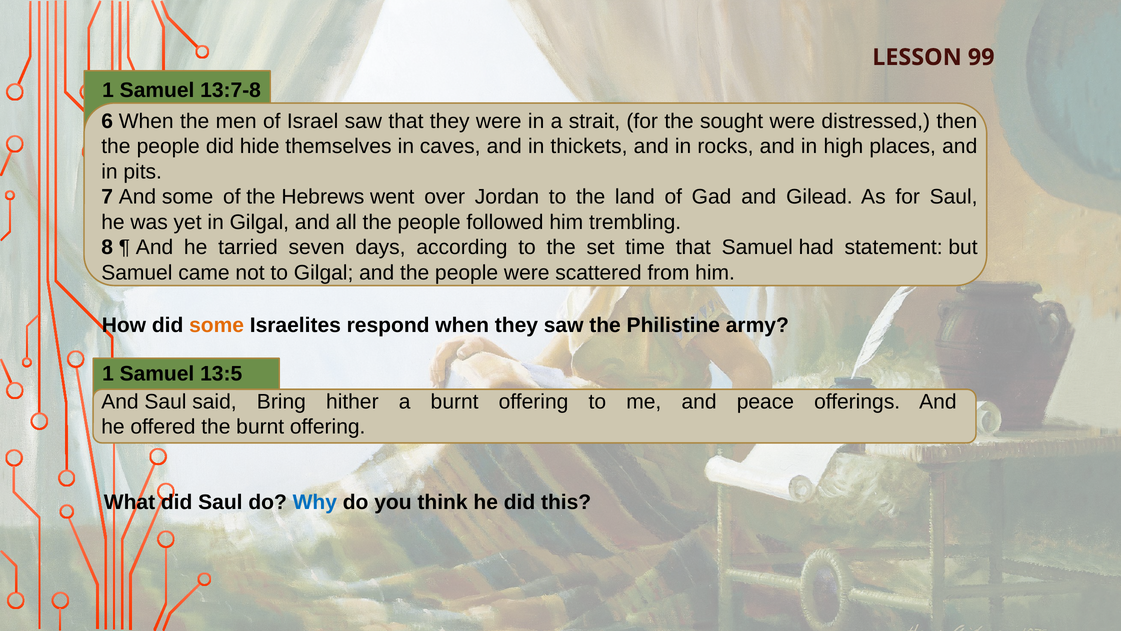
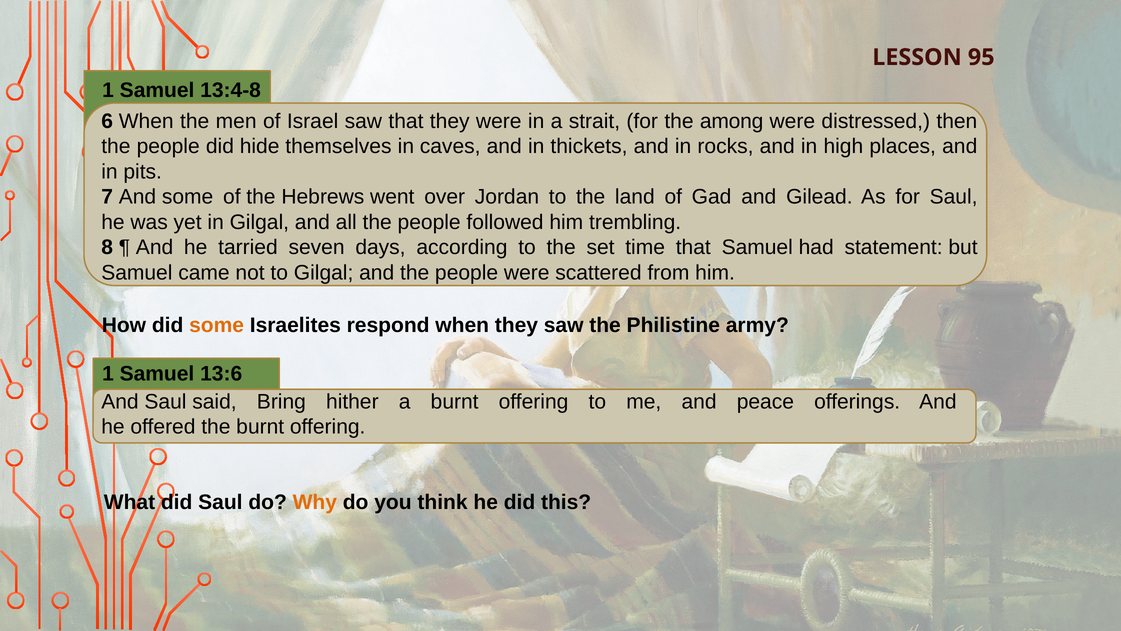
99: 99 -> 95 (981, 57)
13:7-8: 13:7-8 -> 13:4-8 (231, 90)
sought: sought -> among (732, 121)
13:5: 13:5 -> 13:6 (221, 374)
Why colour: blue -> orange (315, 502)
